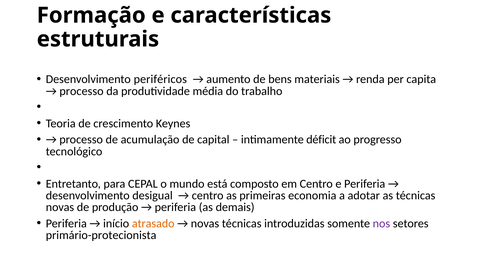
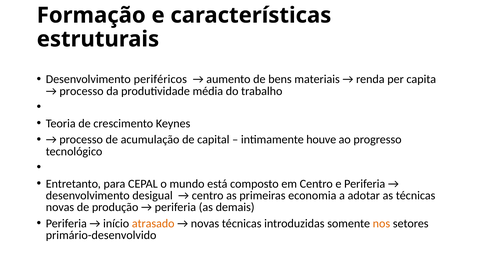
déficit: déficit -> houve (321, 140)
nos colour: purple -> orange (381, 224)
primário-protecionista: primário-protecionista -> primário-desenvolvido (101, 235)
